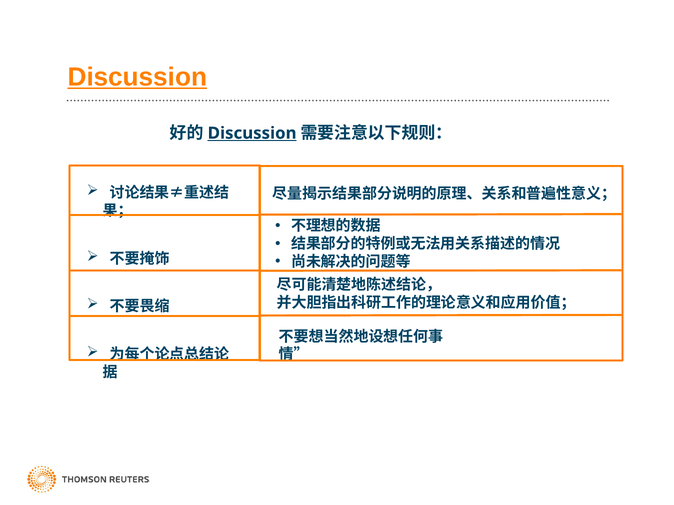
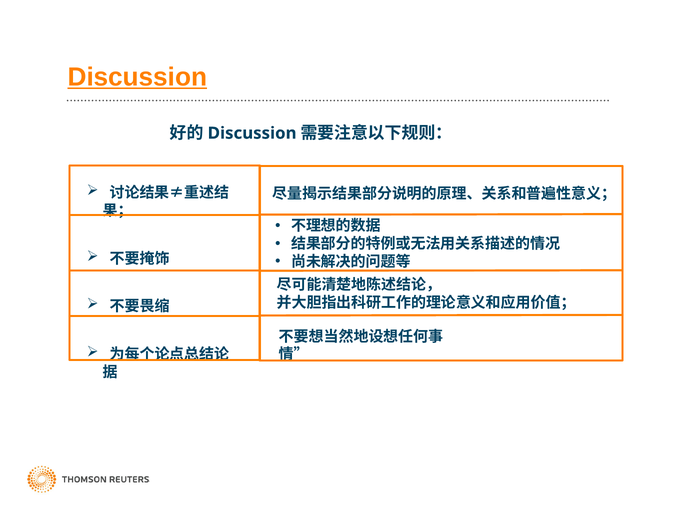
Discussion underline: present -> none (252, 133)
